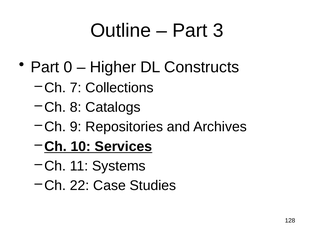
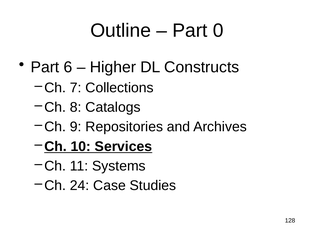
3: 3 -> 0 (218, 30)
0: 0 -> 6 (68, 67)
22: 22 -> 24 (80, 185)
